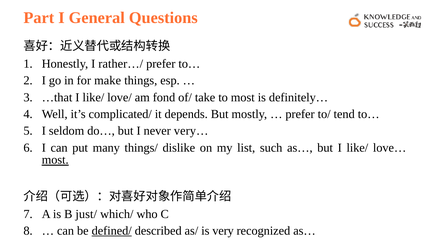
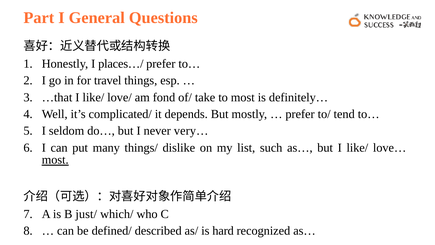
rather…/: rather…/ -> places…/ (121, 64)
make: make -> travel (108, 80)
defined/ underline: present -> none (112, 230)
very: very -> hard (223, 230)
